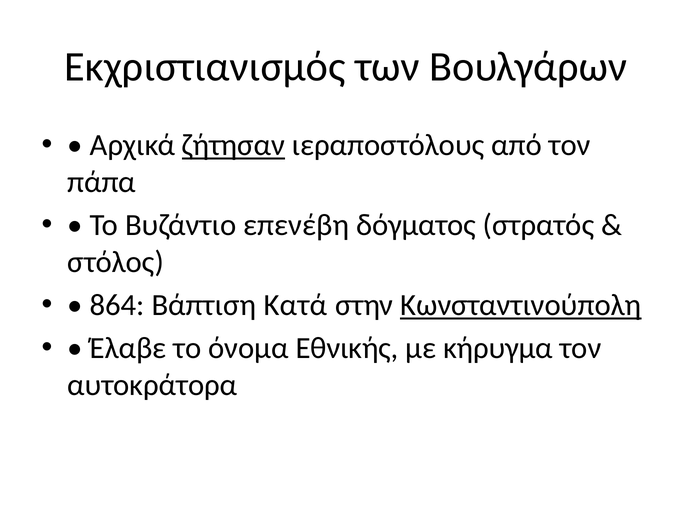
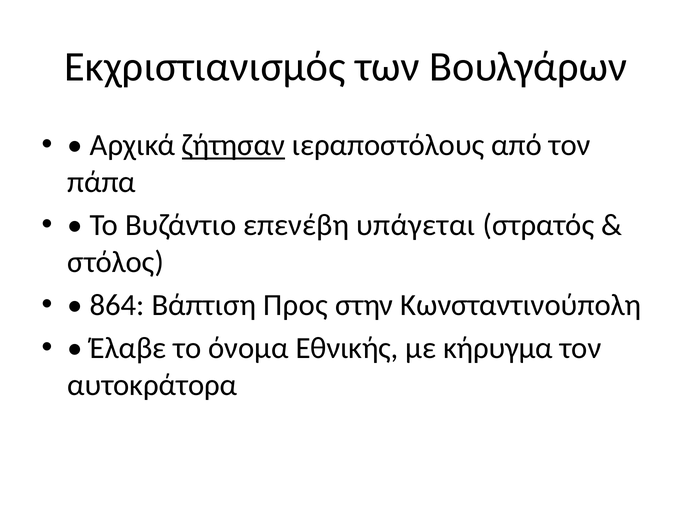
δόγματος: δόγματος -> υπάγεται (416, 225)
Κατά: Κατά -> Προς (295, 305)
Κωνσταντινούπολη underline: present -> none (521, 305)
